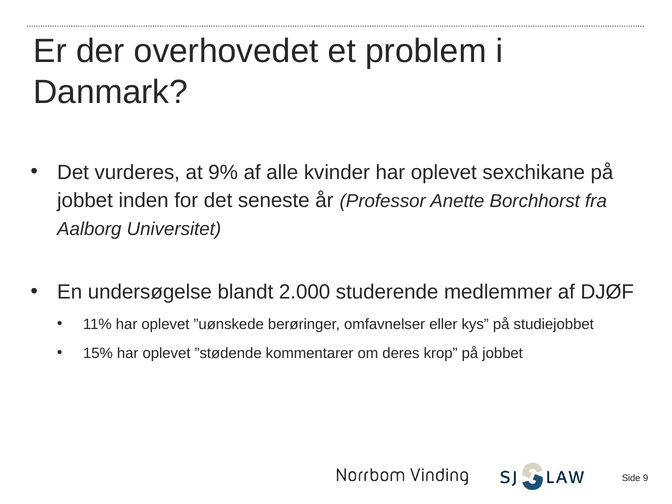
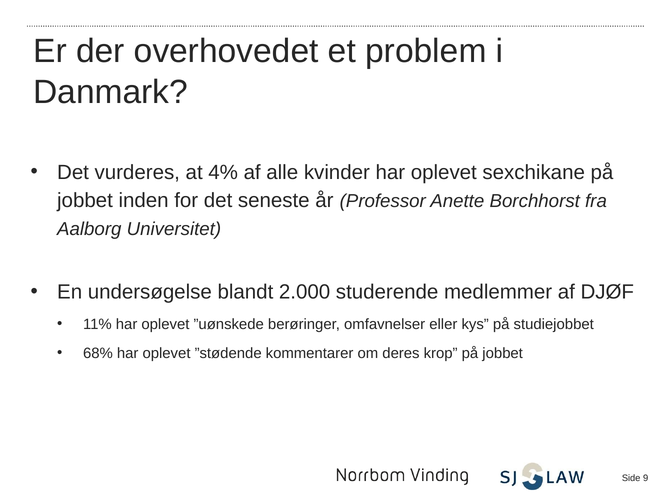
9%: 9% -> 4% (223, 172)
15%: 15% -> 68% (98, 353)
